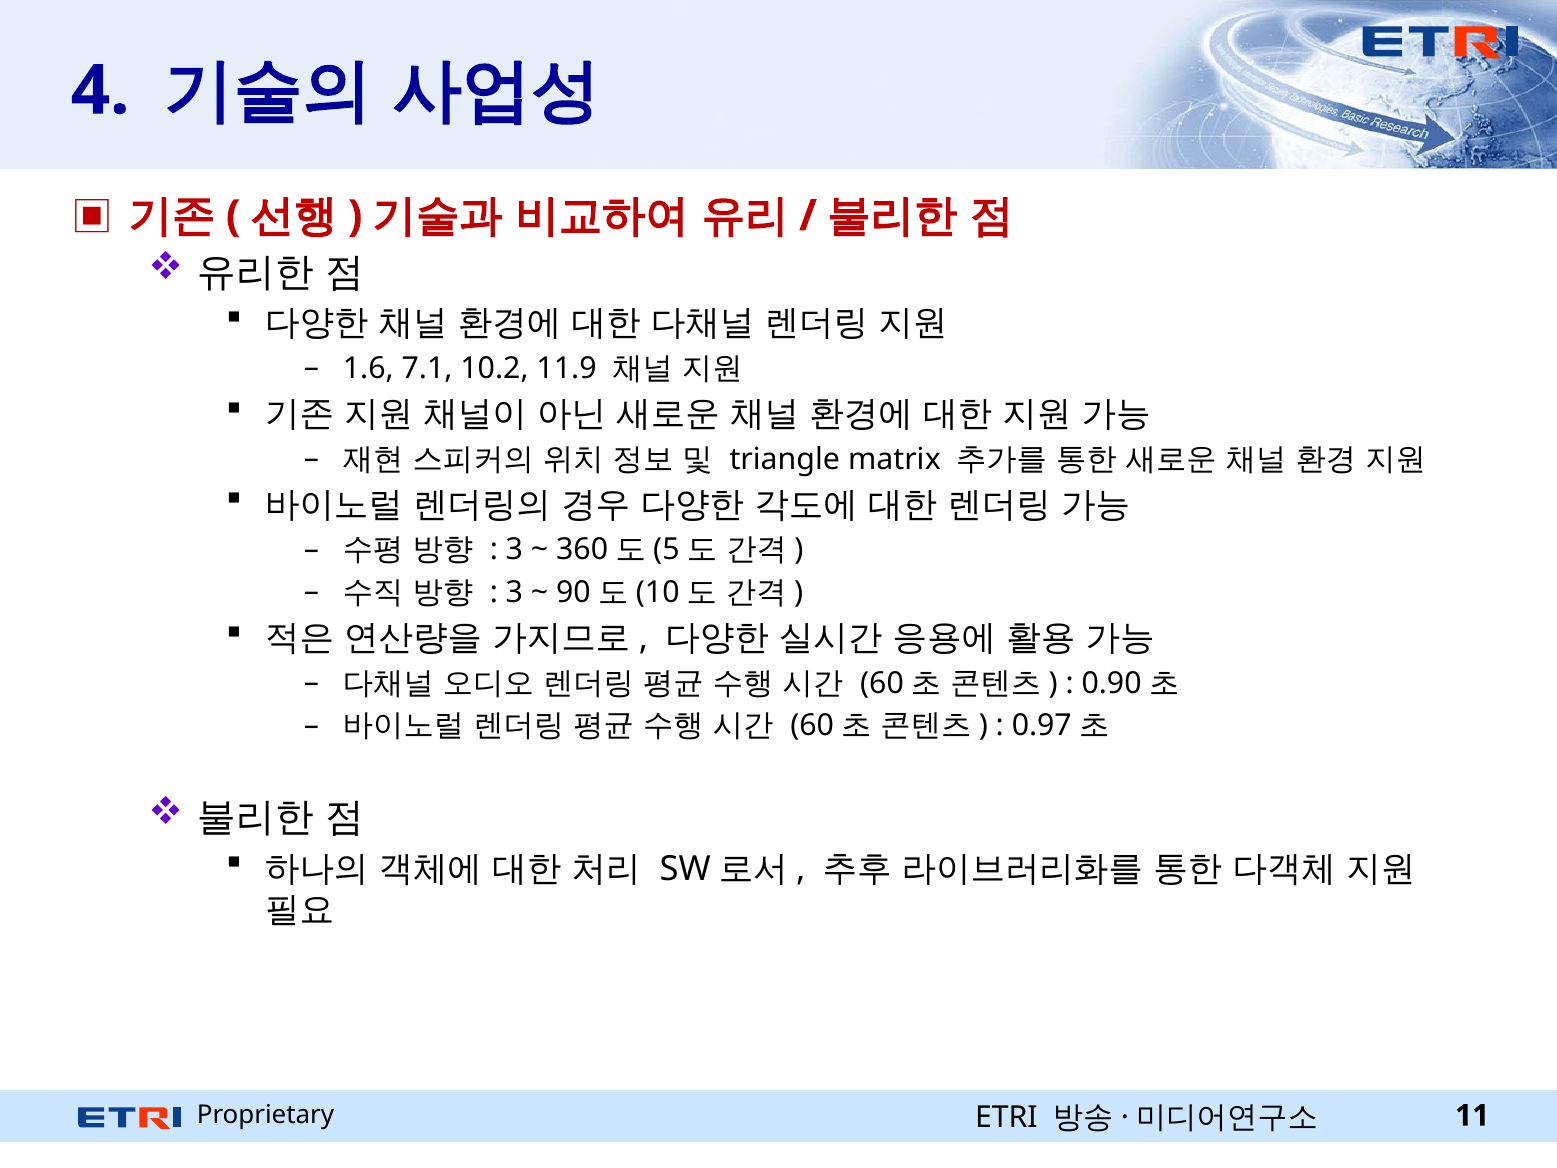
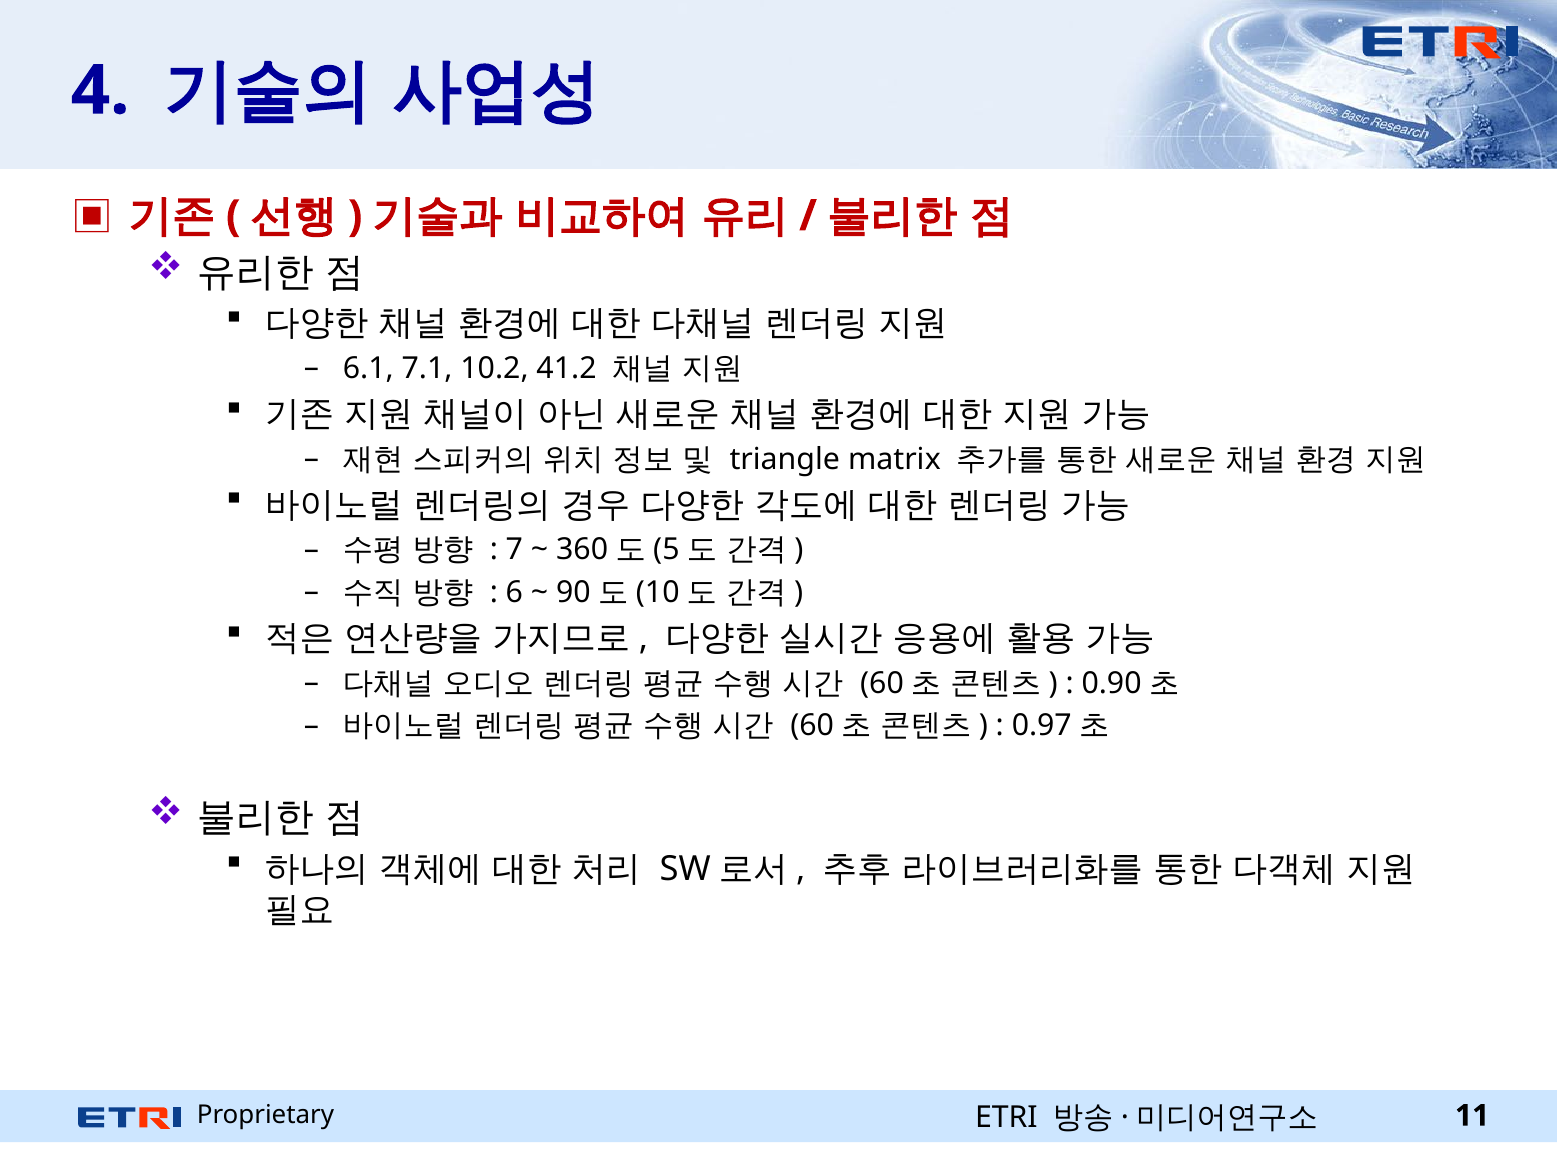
1.6: 1.6 -> 6.1 (368, 368)
11.9: 11.9 -> 41.2 (567, 368)
3: 3 -> 7 (514, 550)
3: 3 -> 6 (514, 592)
